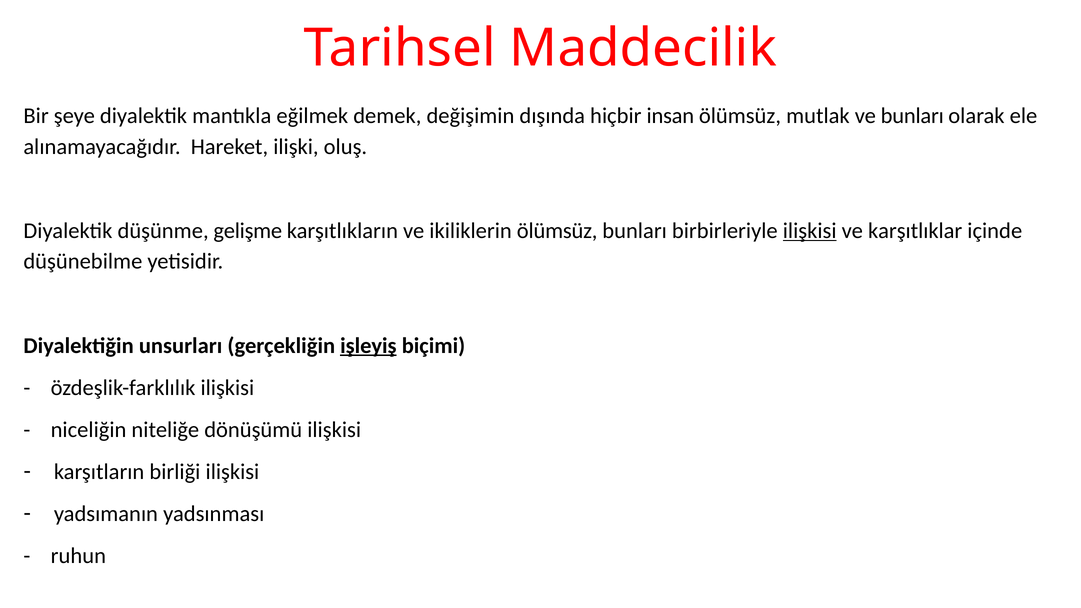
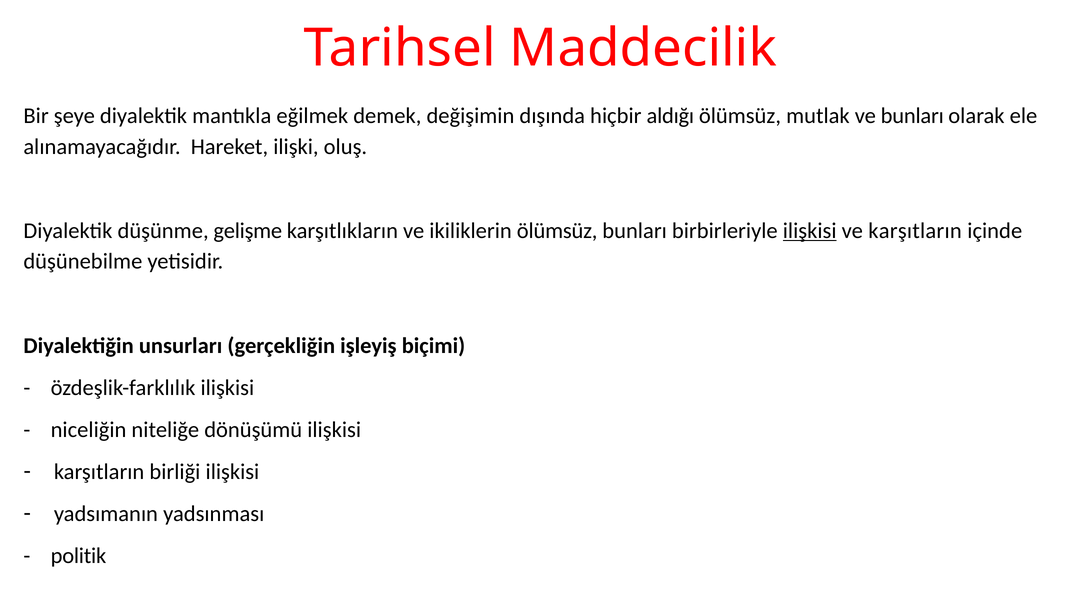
insan: insan -> aldığı (670, 116)
ve karşıtlıklar: karşıtlıklar -> karşıtların (915, 231)
işleyiş underline: present -> none (368, 346)
ruhun: ruhun -> politik (78, 556)
